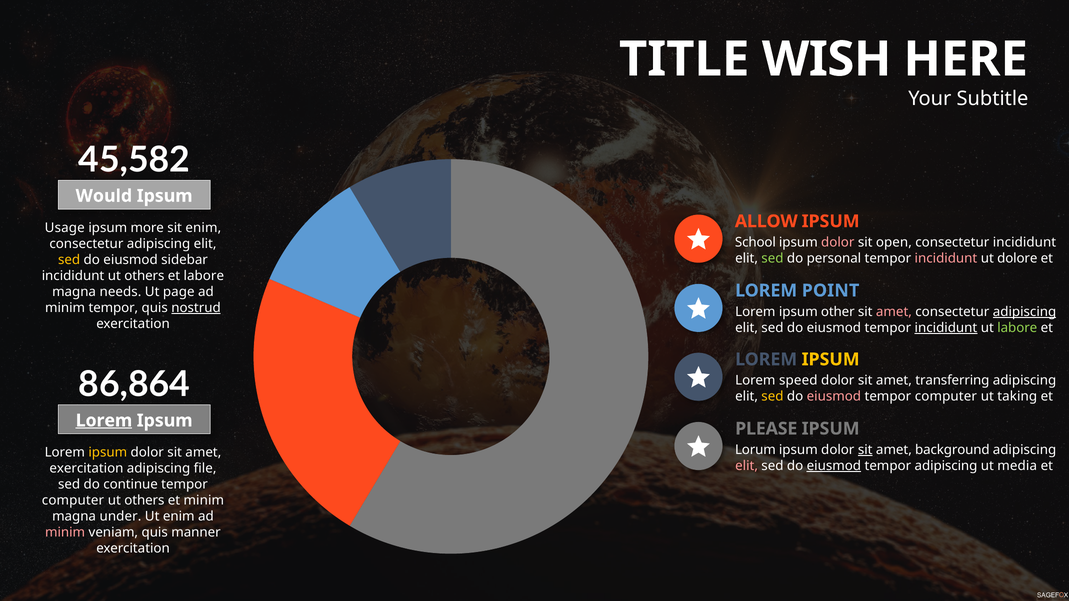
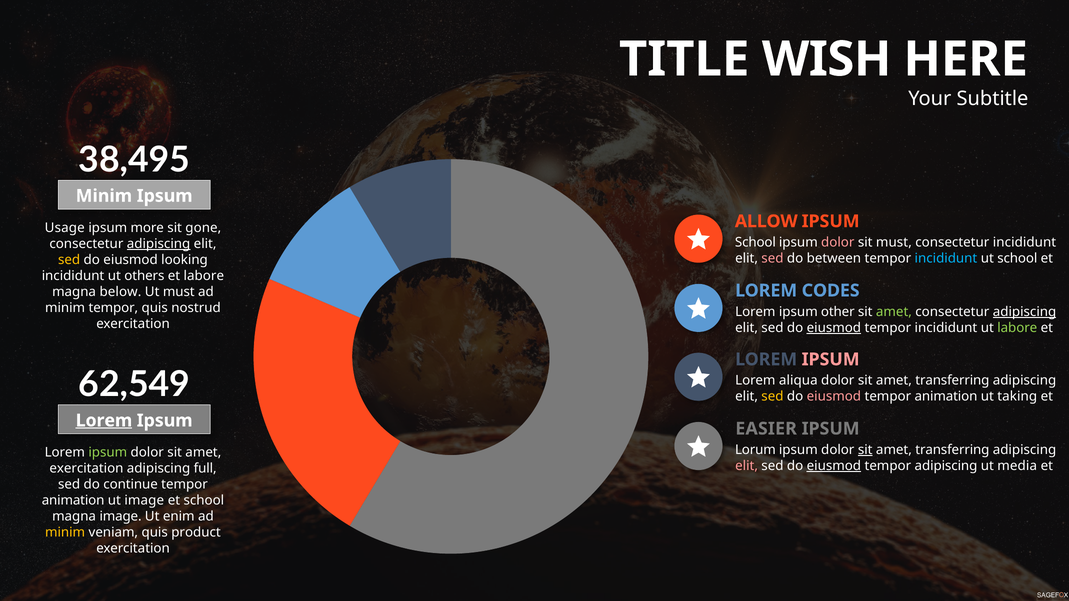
45,582: 45,582 -> 38,495 (134, 160)
Would: Would -> Minim (104, 196)
sit enim: enim -> gone (203, 228)
sit open: open -> must (894, 242)
adipiscing underline: none -> present (159, 244)
sed colour: light green -> pink (772, 259)
personal: personal -> between (834, 259)
incididunt colour: pink -> light blue (946, 259)
ut dolore: dolore -> school (1017, 259)
sidebar: sidebar -> looking (185, 260)
POINT: POINT -> CODES (831, 291)
needs: needs -> below (120, 292)
Ut page: page -> must (179, 292)
nostrud underline: present -> none (196, 308)
amet colour: pink -> light green (894, 312)
eiusmod underline: none -> present (834, 328)
incididunt underline: present -> none (946, 328)
IPSUM colour: yellow -> pink (831, 360)
86,864: 86,864 -> 62,549 (134, 385)
speed: speed -> aliqua (798, 381)
computer: computer -> animation (946, 397)
PLEASE: PLEASE -> EASIER (766, 429)
background: background -> transferring (952, 450)
ipsum colour: yellow -> light green (108, 452)
file: file -> full (205, 468)
computer: computer -> animation (73, 501)
others: others -> image (144, 501)
et minim: minim -> school (204, 501)
magna under: under -> image (121, 517)
minim colour: pink -> yellow (65, 533)
manner: manner -> product (196, 533)
